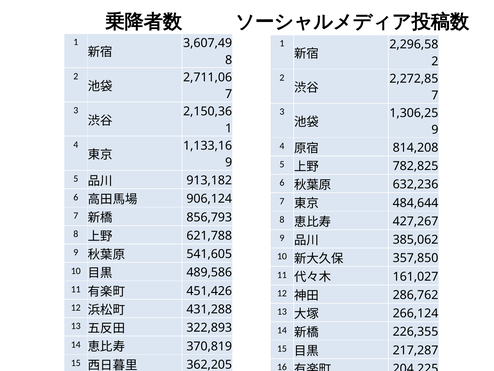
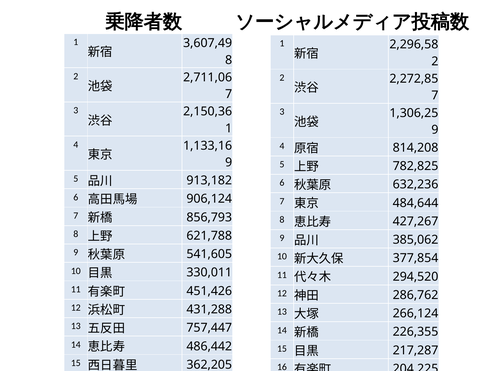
357,850: 357,850 -> 377,854 (416, 258)
489,586: 489,586 -> 330,011 (209, 272)
161,027: 161,027 -> 294,520 (416, 276)
322,893: 322,893 -> 757,447 (209, 327)
370,819: 370,819 -> 486,442 (209, 346)
